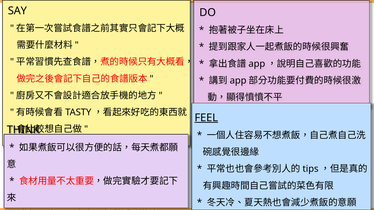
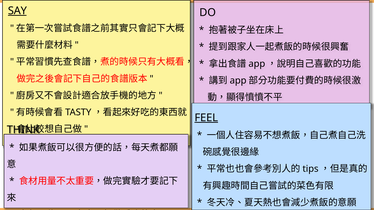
SAY underline: none -> present (17, 11)
